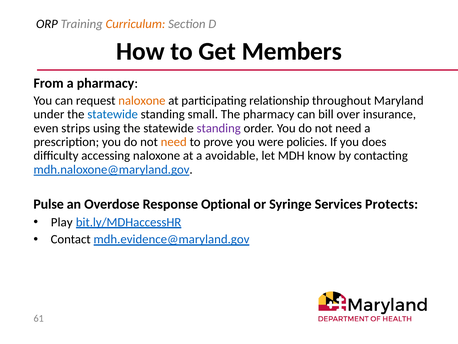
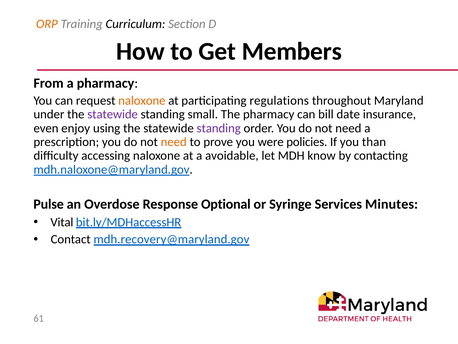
ORP colour: black -> orange (47, 24)
Curriculum colour: orange -> black (135, 24)
relationship: relationship -> regulations (279, 101)
statewide colour: blue -> purple (113, 114)
over: over -> date (348, 114)
strips: strips -> enjoy (76, 128)
does: does -> than (374, 142)
Protects: Protects -> Minutes (392, 204)
Play: Play -> Vital (62, 222)
mdh.evidence@maryland.gov: mdh.evidence@maryland.gov -> mdh.recovery@maryland.gov (171, 239)
